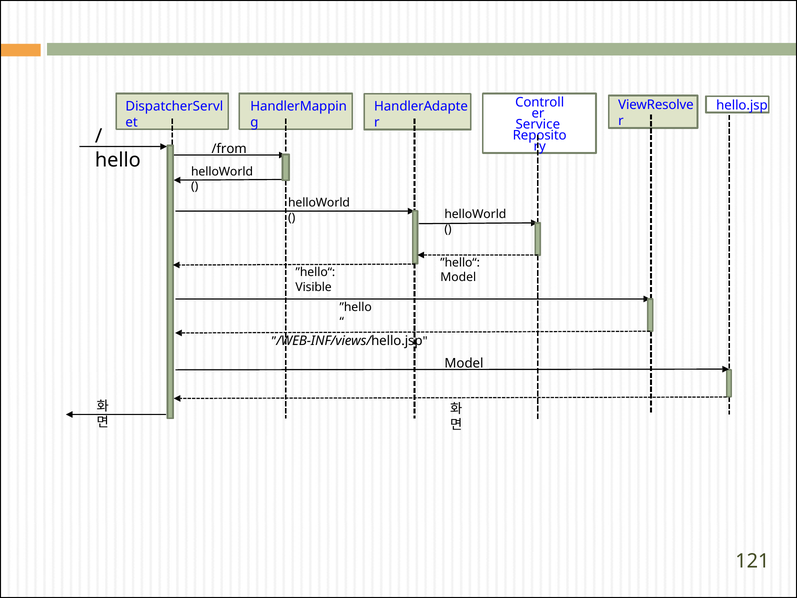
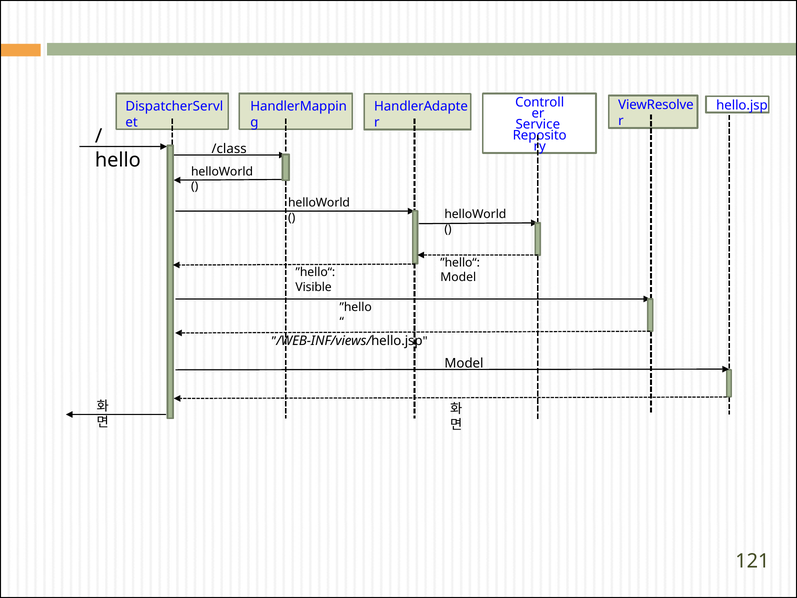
/from: /from -> /class (229, 149)
